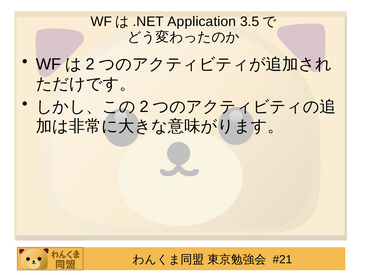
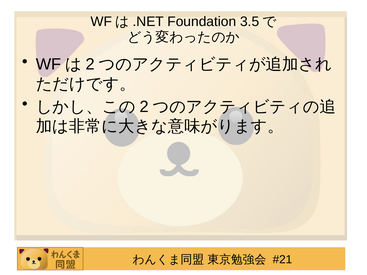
Application: Application -> Foundation (202, 22)
